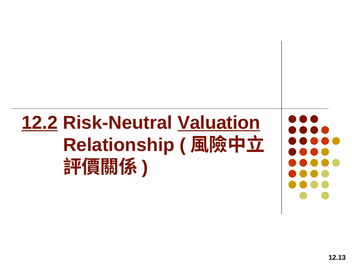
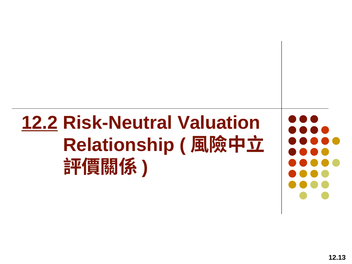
Valuation underline: present -> none (219, 123)
